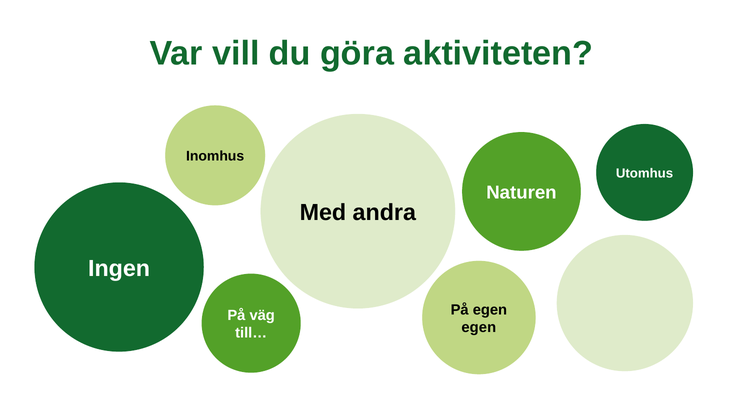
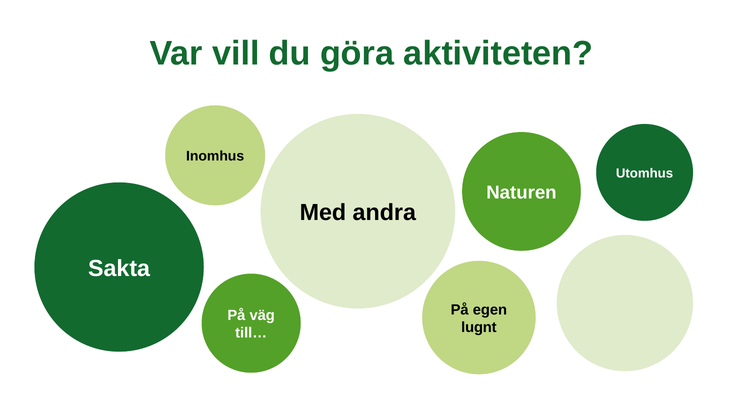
Ingen: Ingen -> Sakta (119, 269)
egen: egen -> lugnt (479, 327)
